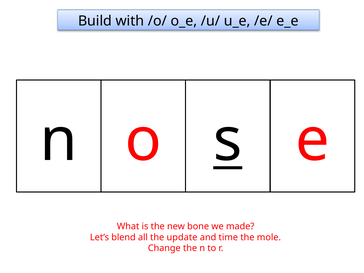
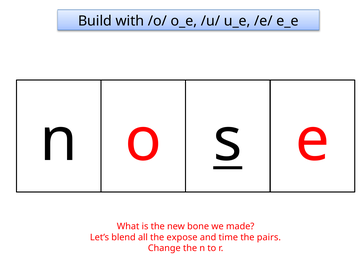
update: update -> expose (182, 237)
mole: mole -> pairs (269, 237)
